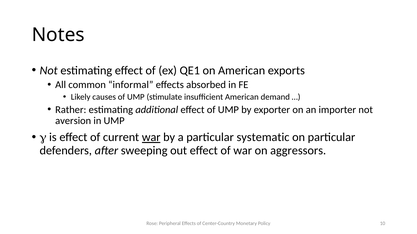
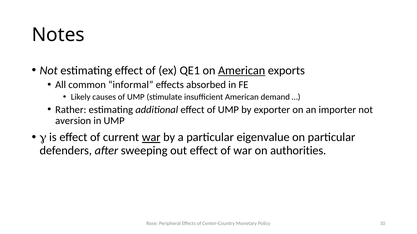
American underline: none -> present (242, 71)
systematic: systematic -> eigenvalue (263, 138)
aggressors: aggressors -> authorities (298, 151)
